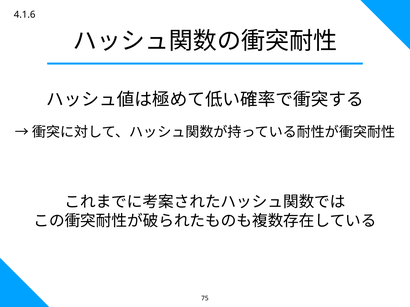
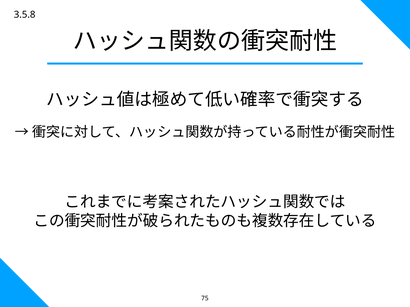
4.1.6: 4.1.6 -> 3.5.8 (25, 15)
